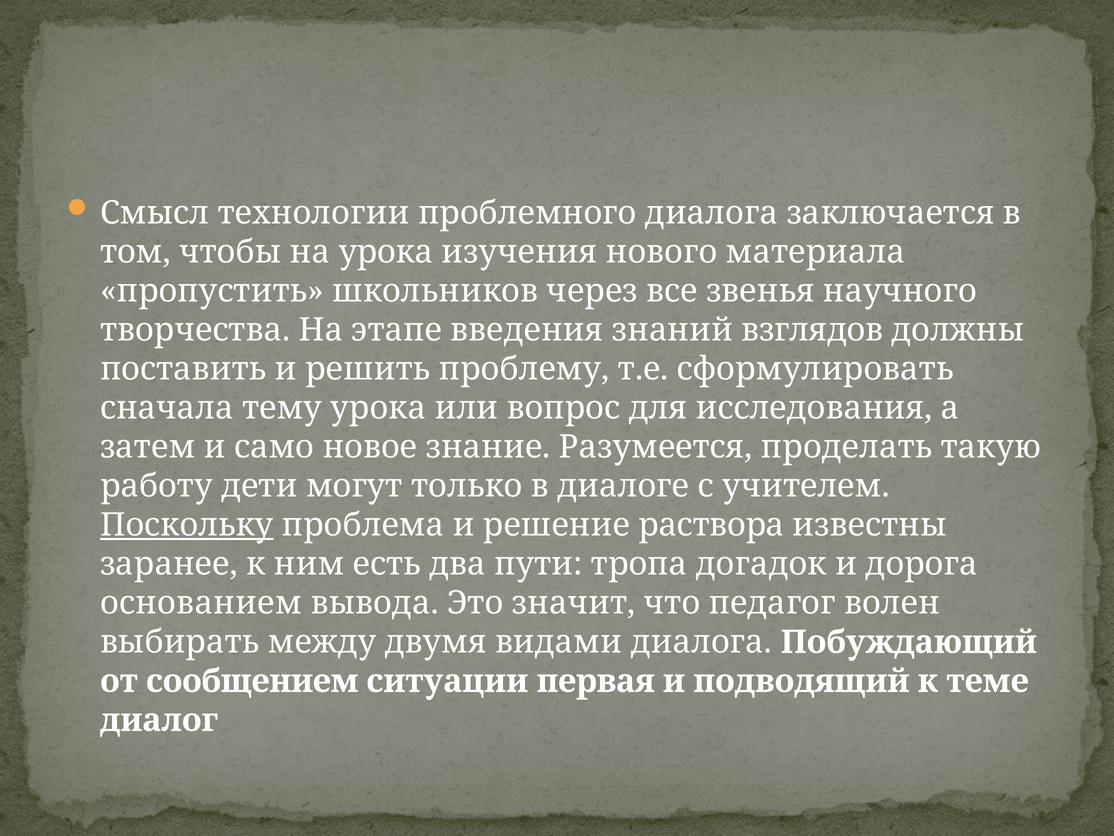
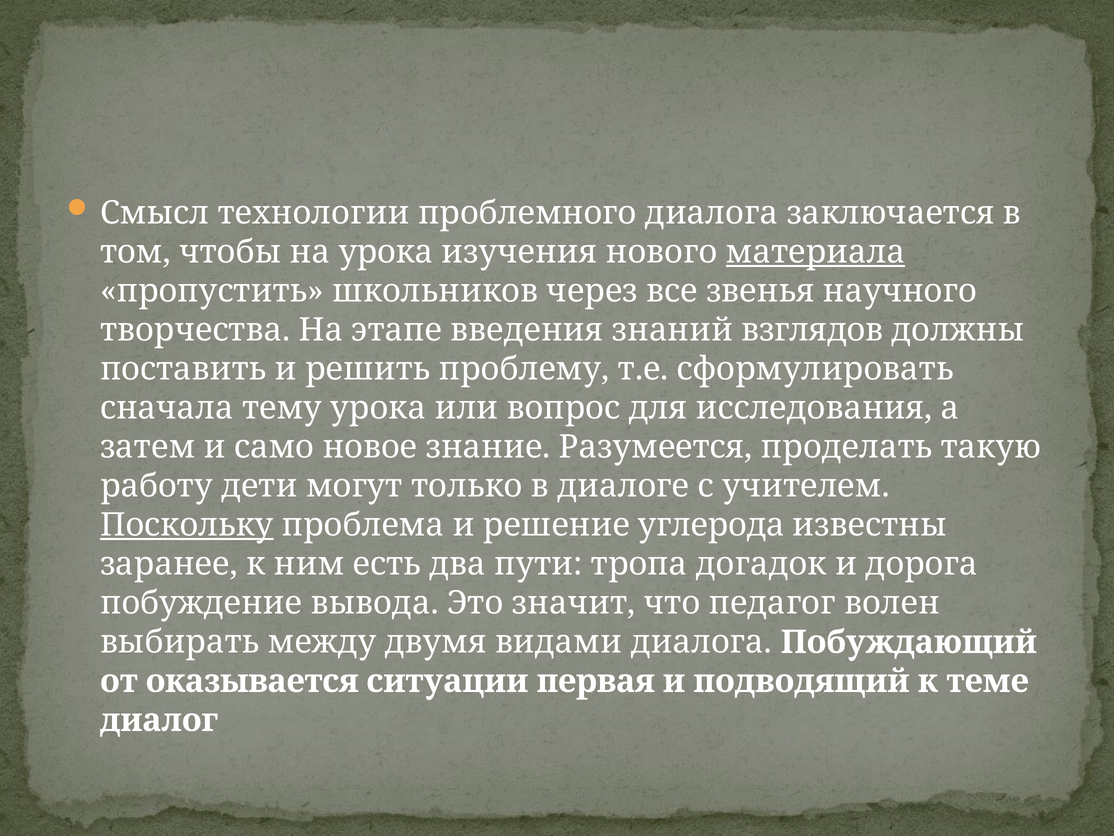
материала underline: none -> present (816, 252)
раствора: раствора -> углерода (711, 525)
основанием: основанием -> побуждение (201, 603)
сообщением: сообщением -> оказывается (252, 681)
